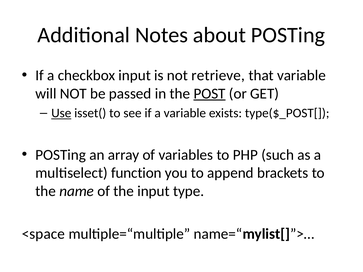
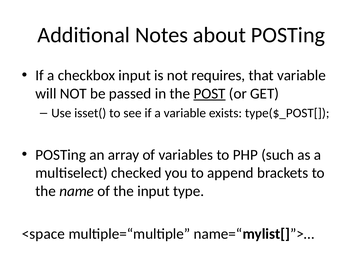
retrieve: retrieve -> requires (218, 75)
Use underline: present -> none (61, 113)
function: function -> checked (136, 173)
